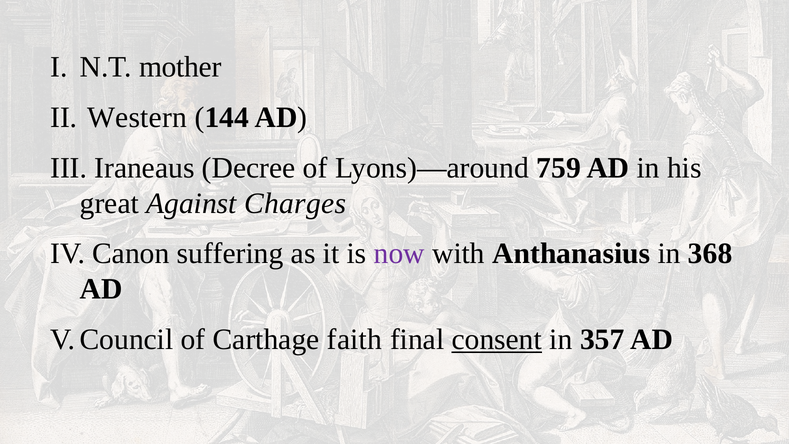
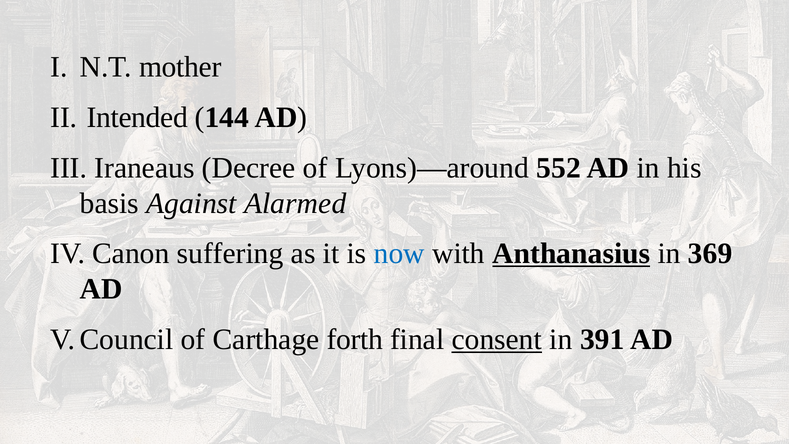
Western: Western -> Intended (137, 117)
759: 759 -> 552 (559, 168)
great: great -> basis (109, 203)
Charges: Charges -> Alarmed (295, 203)
now colour: purple -> blue (399, 253)
Anthanasius underline: none -> present (571, 253)
368: 368 -> 369 (710, 253)
faith: faith -> forth (355, 339)
357: 357 -> 391 (602, 339)
